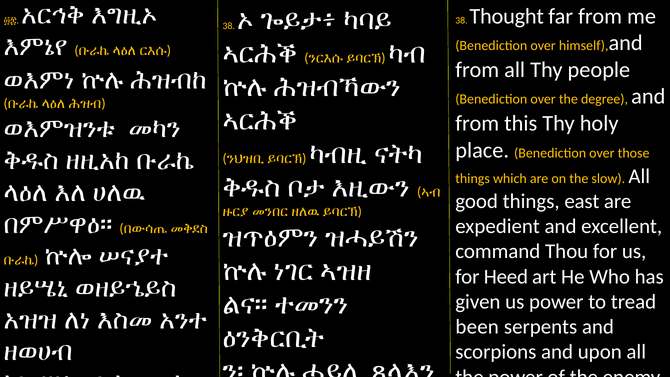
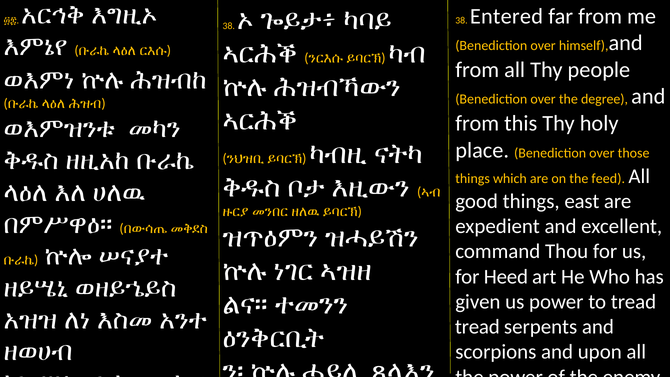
Thought: Thought -> Entered (506, 16)
slow: slow -> feed (608, 178)
been: been -> tread (477, 327)
